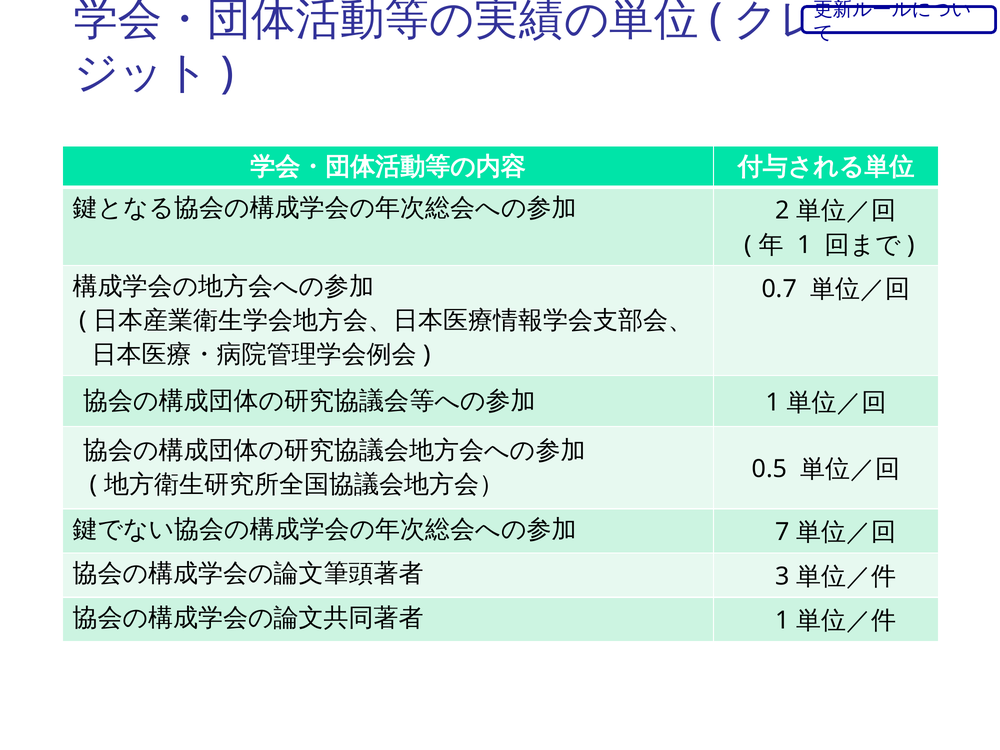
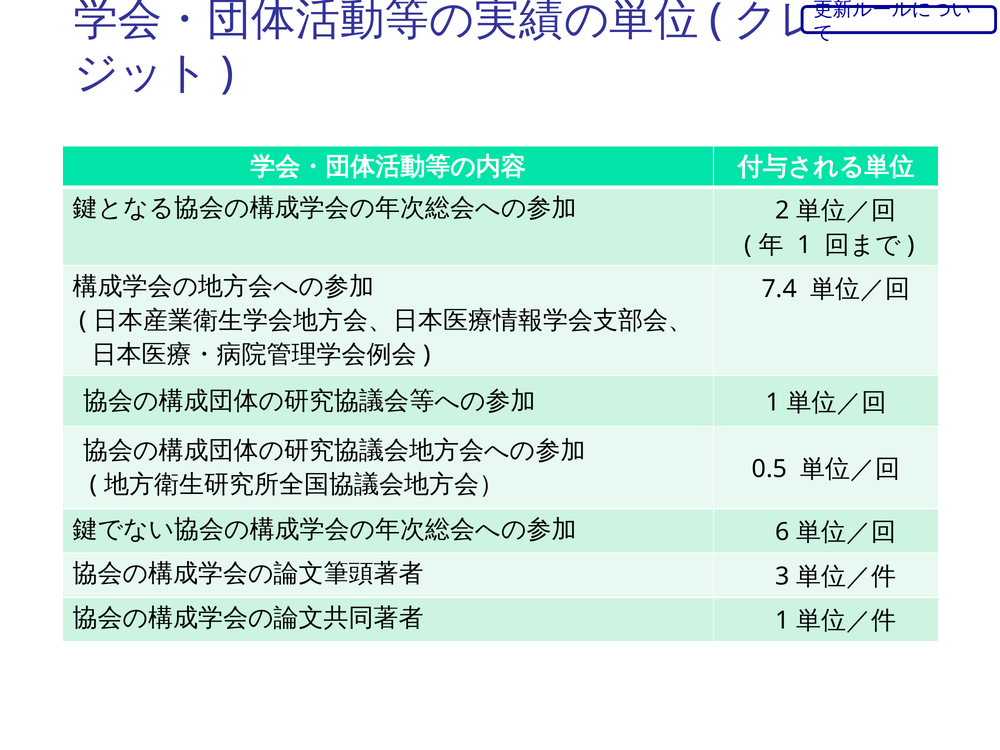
0.7: 0.7 -> 7.4 (779, 289)
7: 7 -> 6 (783, 532)
